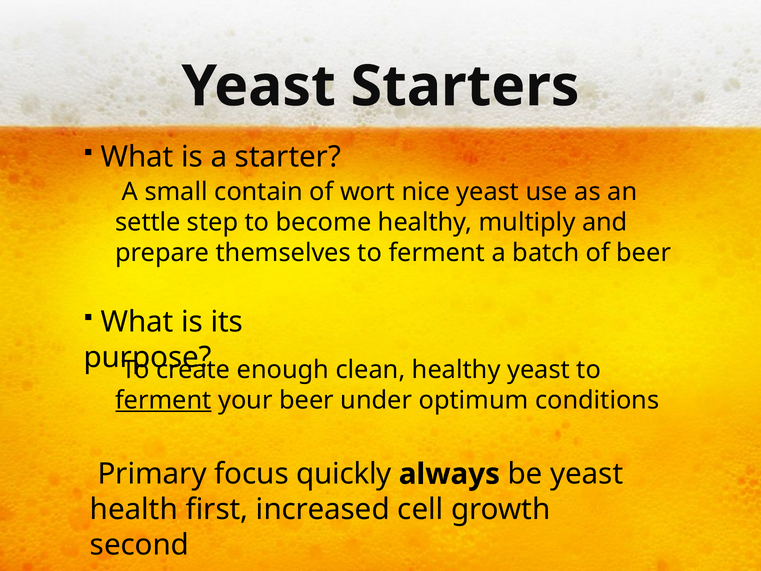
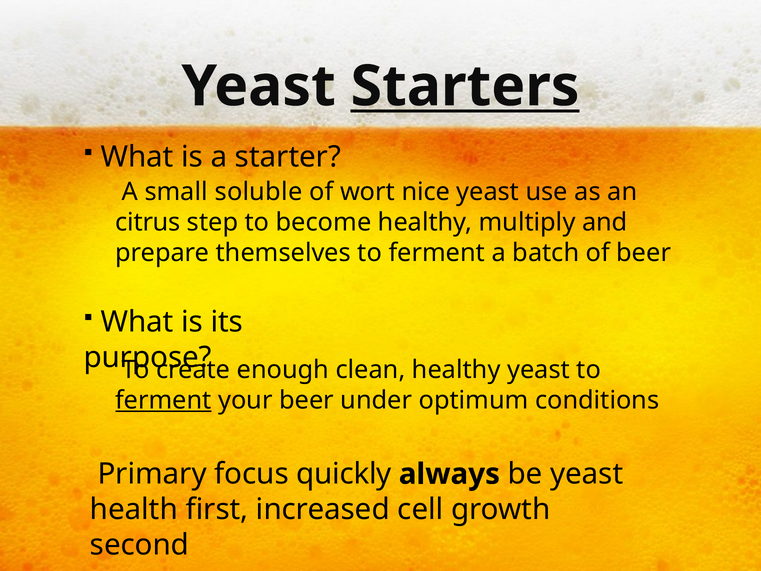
Starters underline: none -> present (465, 86)
contain: contain -> soluble (258, 192)
settle: settle -> citrus (148, 222)
